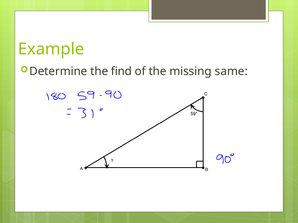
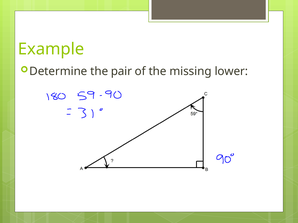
find: find -> pair (121, 71)
same: same -> lower (231, 71)
